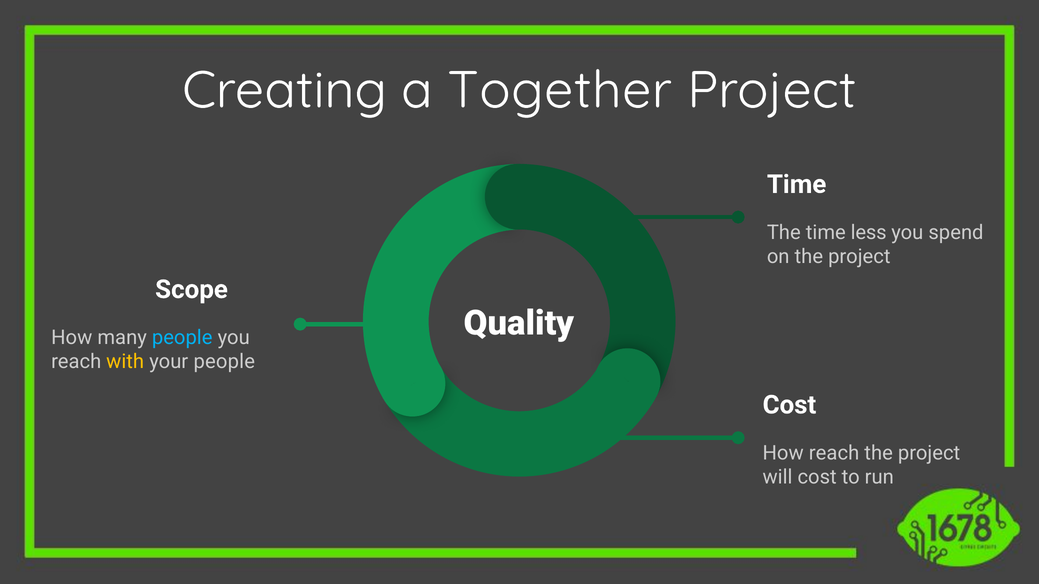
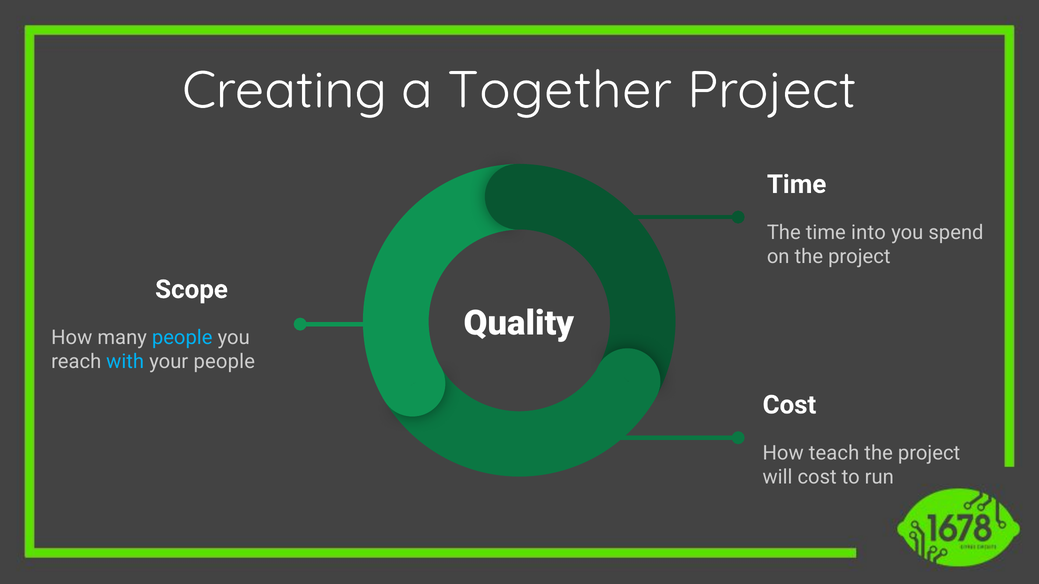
less: less -> into (868, 233)
with colour: yellow -> light blue (125, 362)
How reach: reach -> teach (834, 453)
